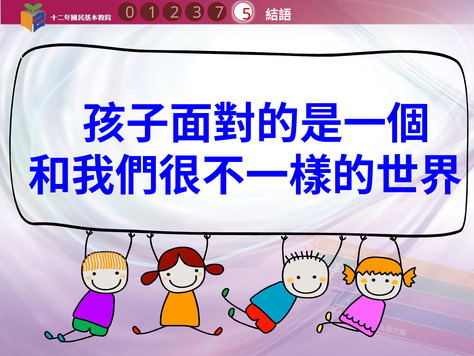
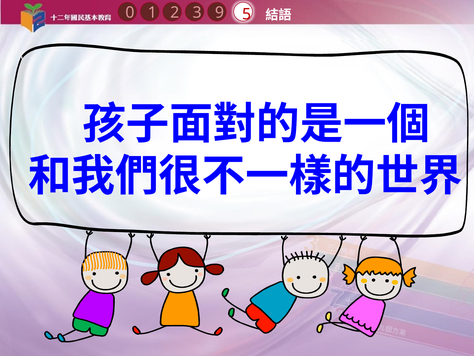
7: 7 -> 9 (219, 13)
